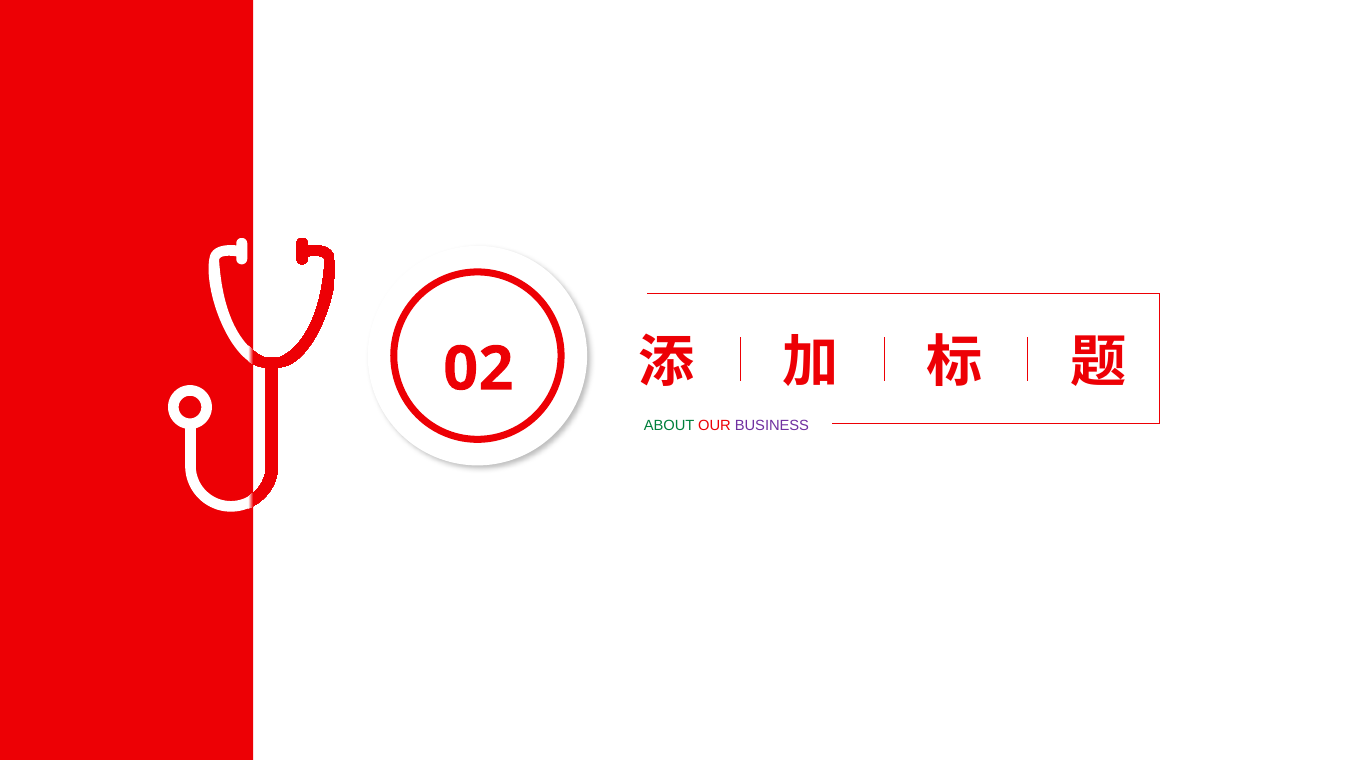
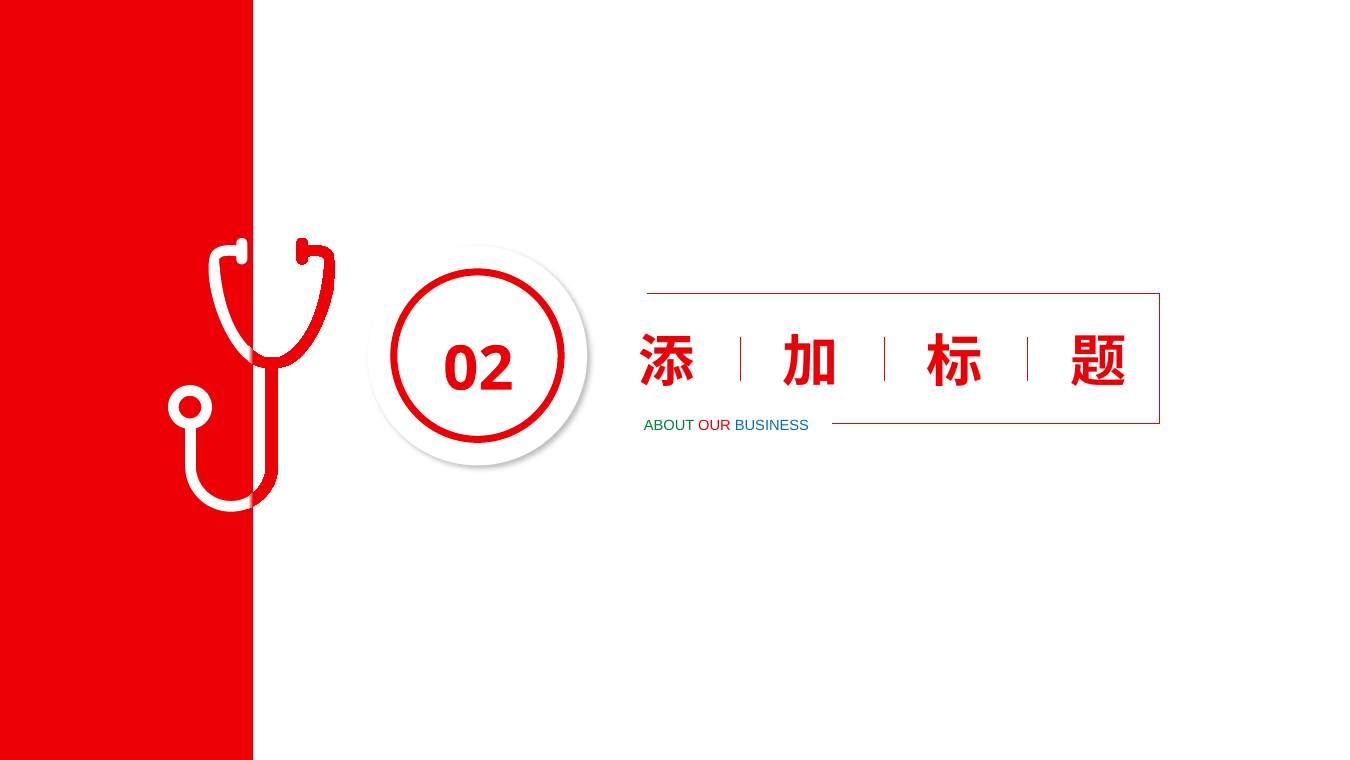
BUSINESS colour: purple -> blue (772, 425)
